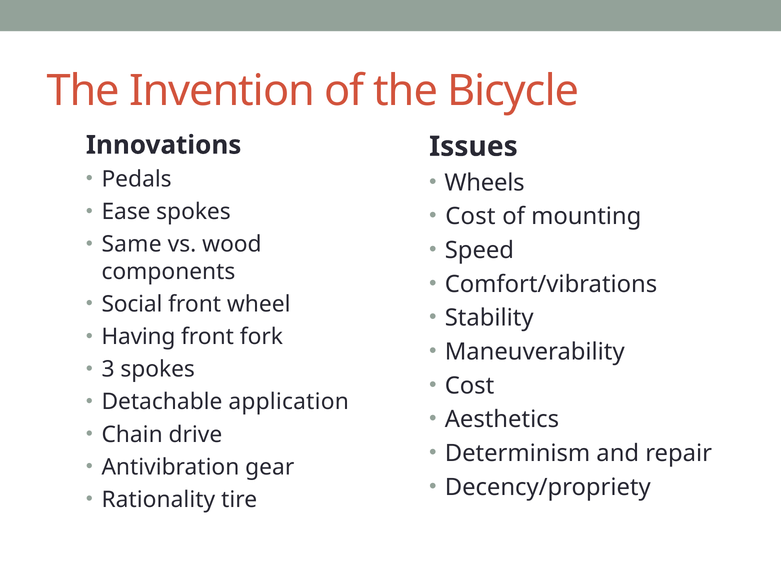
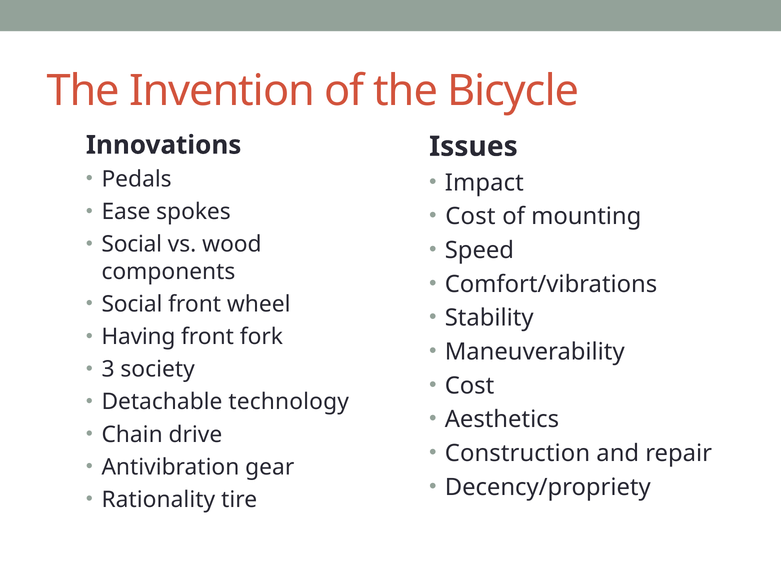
Wheels: Wheels -> Impact (484, 183)
Same: Same -> Social (132, 244)
3 spokes: spokes -> society (158, 369)
application: application -> technology (289, 402)
Determinism: Determinism -> Construction (517, 453)
